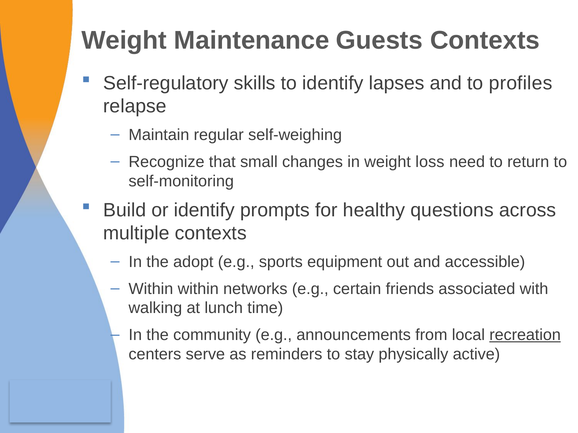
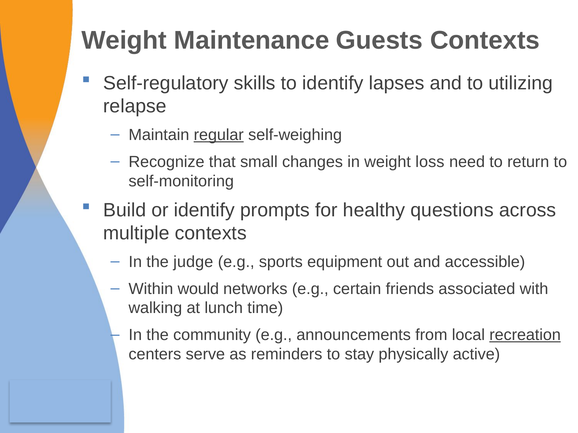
profiles: profiles -> utilizing (521, 83)
regular underline: none -> present (219, 135)
adopt: adopt -> judge (193, 262)
Within within: within -> would (198, 289)
